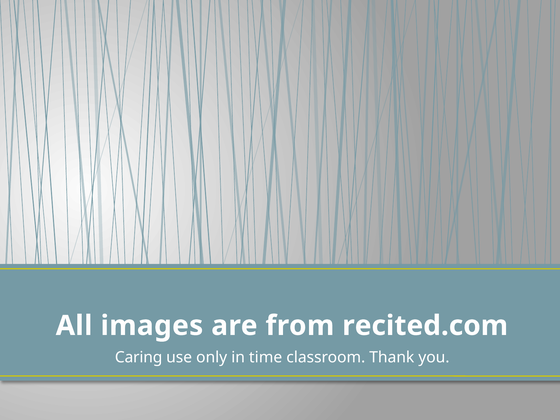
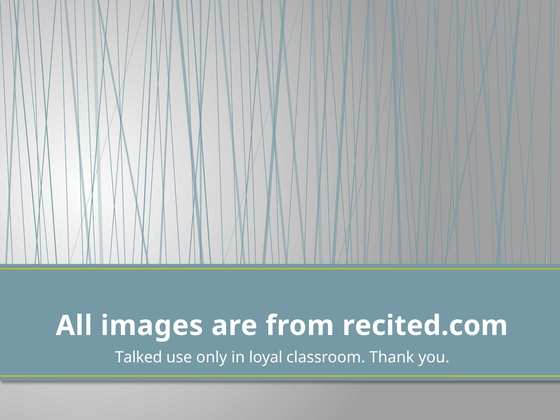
Caring: Caring -> Talked (139, 357)
time: time -> loyal (266, 357)
